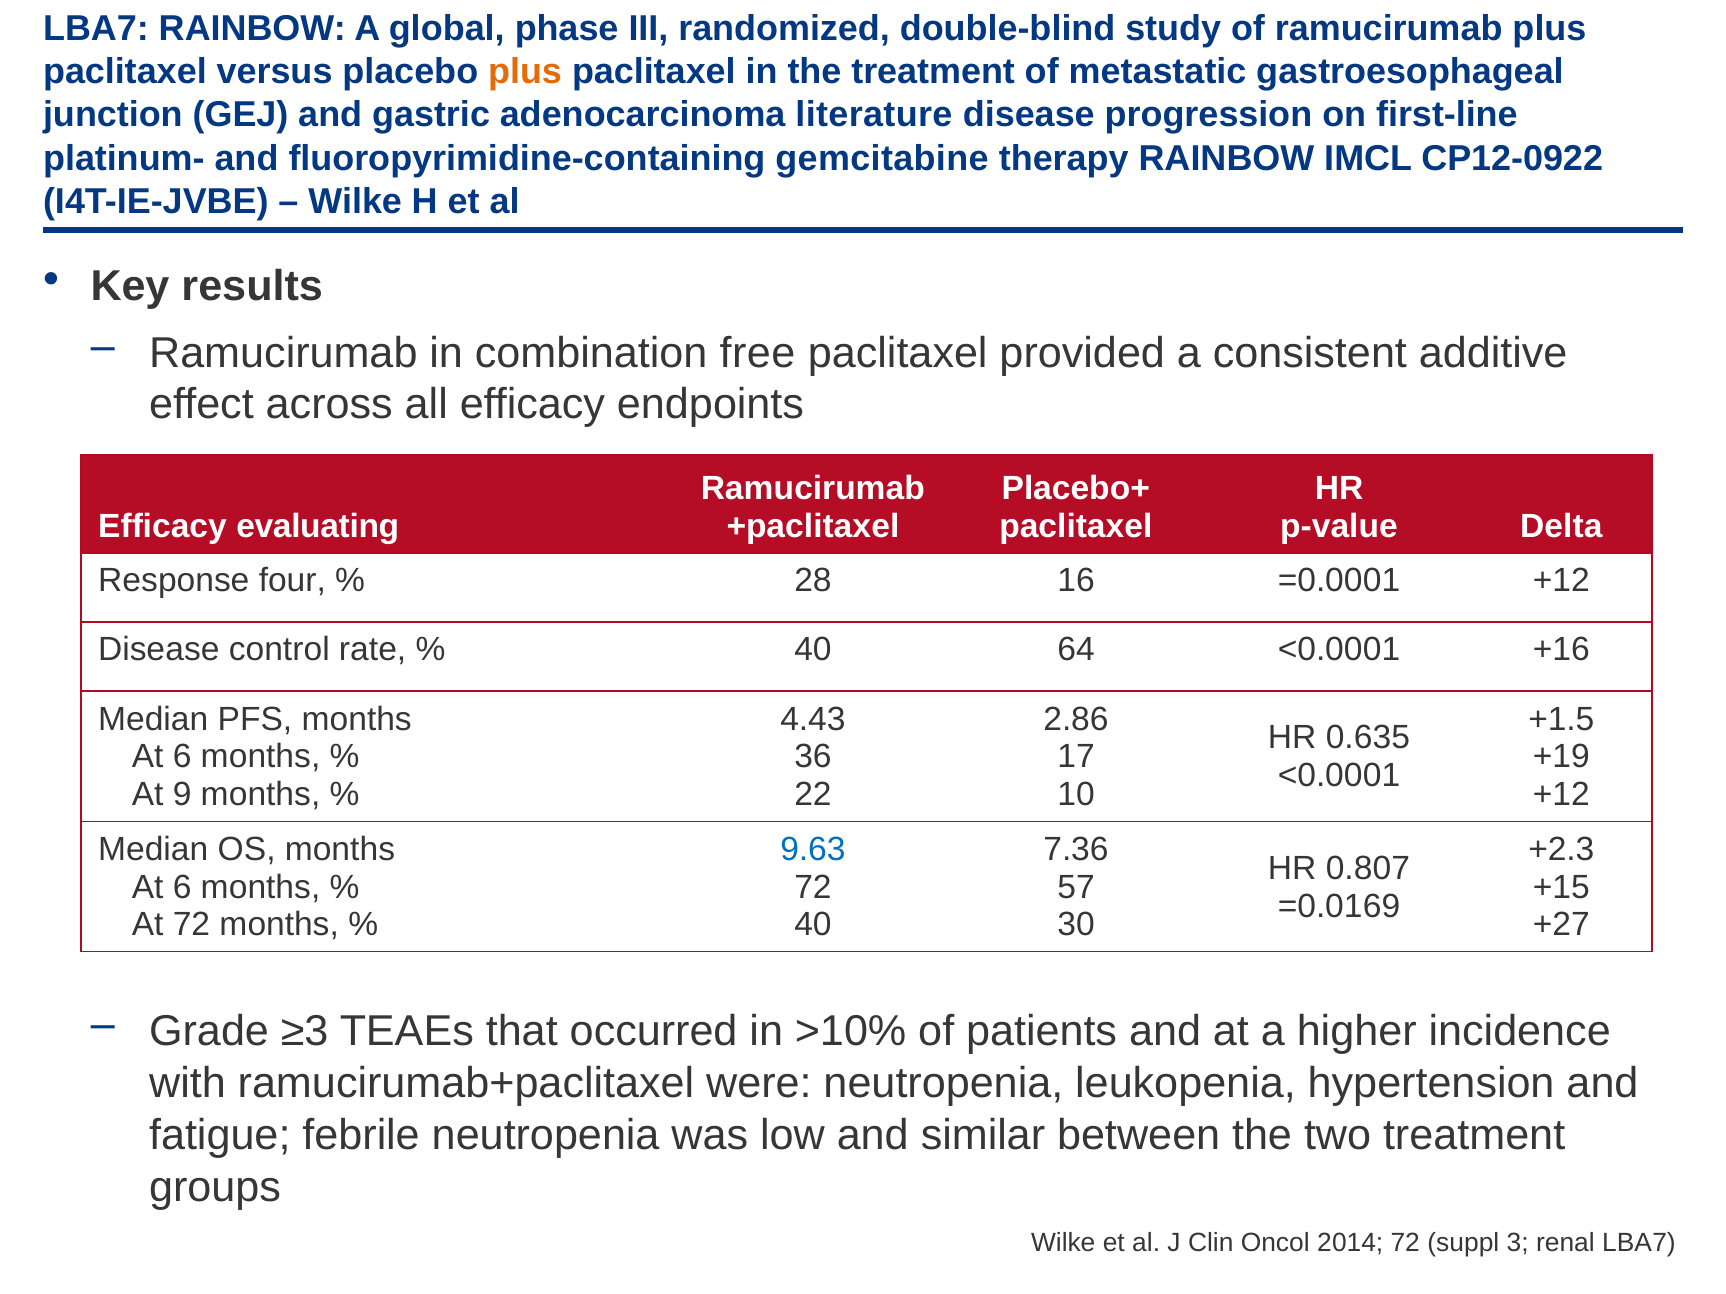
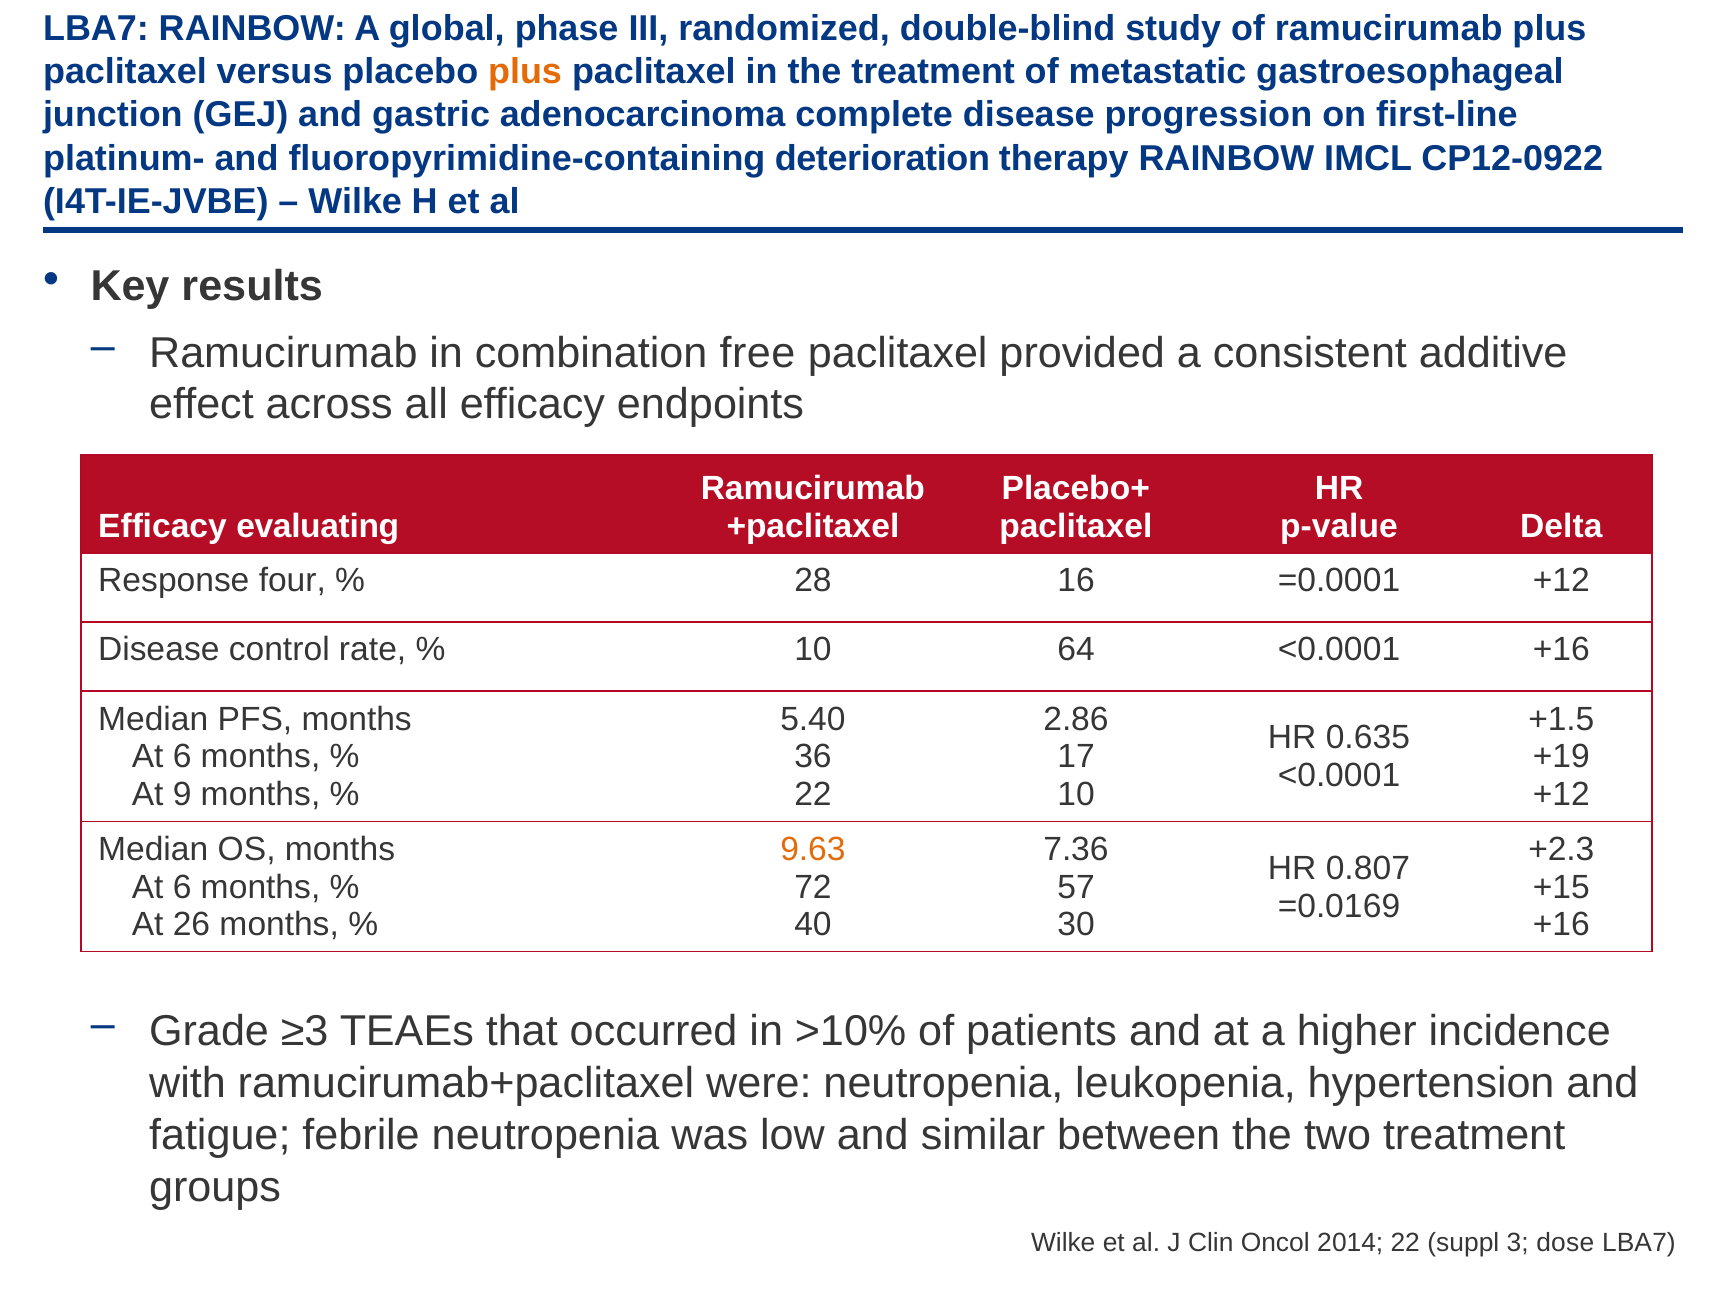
literature: literature -> complete (874, 115)
gemcitabine: gemcitabine -> deterioration (882, 158)
40: 40 -> 10 (813, 650)
4.43: 4.43 -> 5.40 (813, 719)
9.63 colour: blue -> orange (813, 850)
At 72: 72 -> 26 (191, 925)
+27: +27 -> +16 (1561, 925)
2014 72: 72 -> 22 (1405, 1243)
renal: renal -> dose (1565, 1243)
